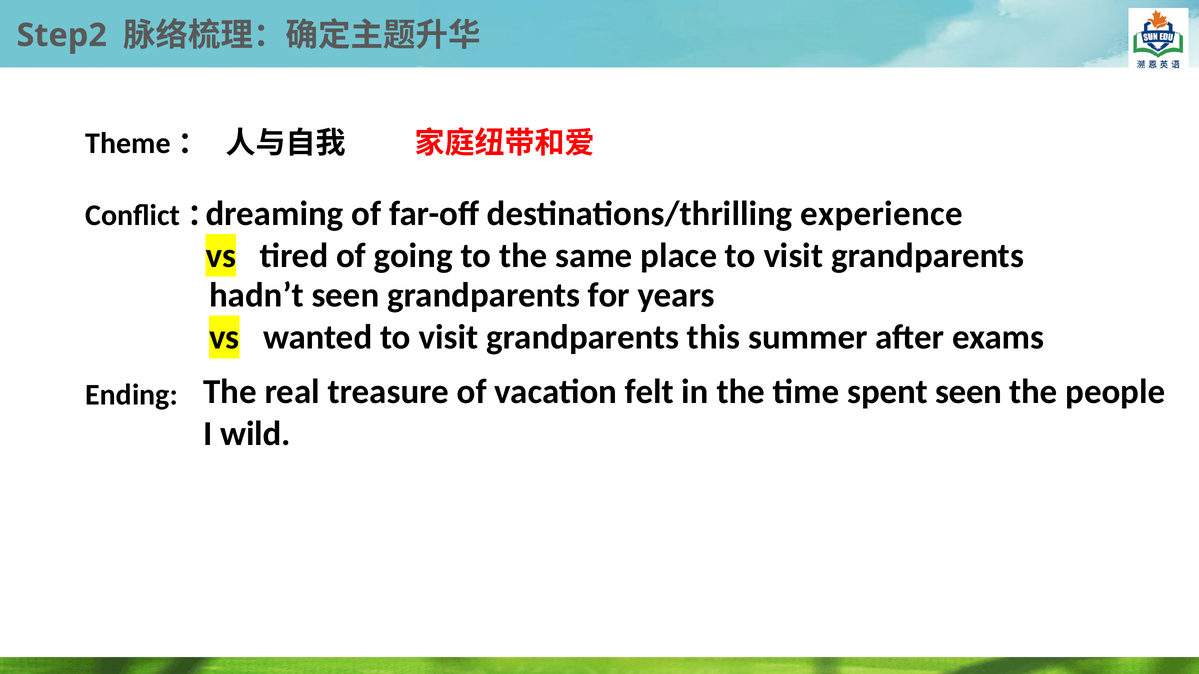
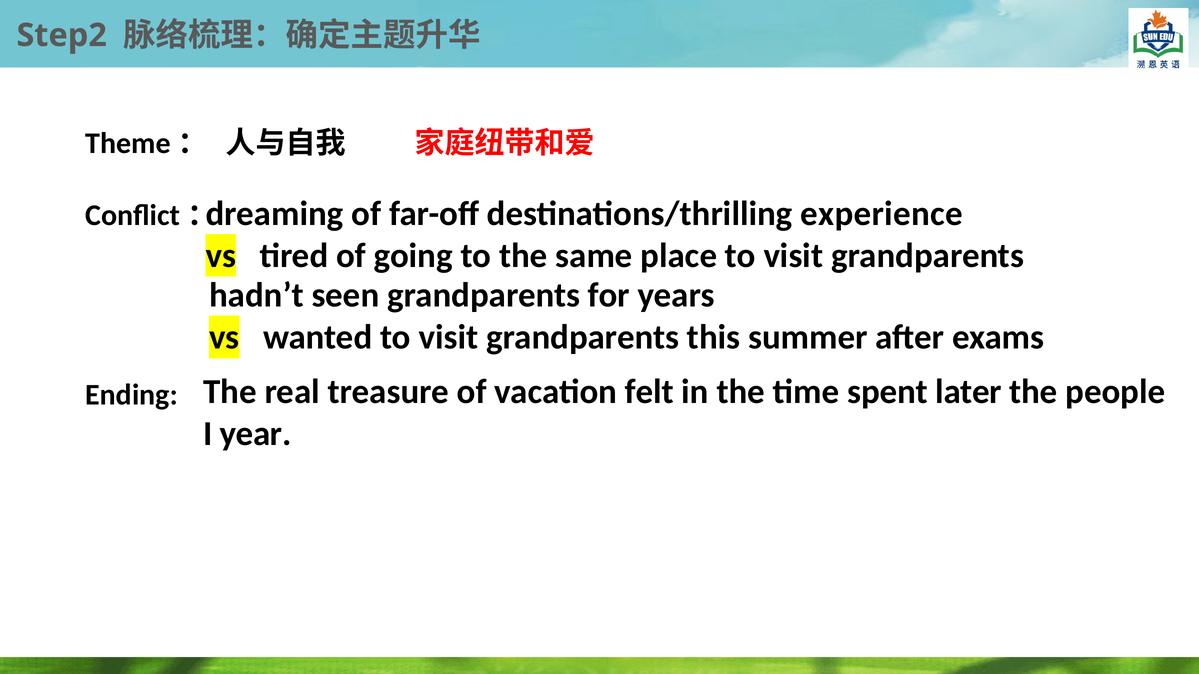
spent seen: seen -> later (969, 392)
wild: wild -> year (256, 434)
